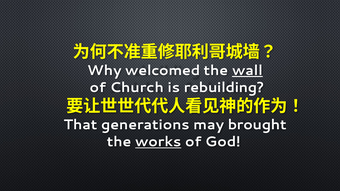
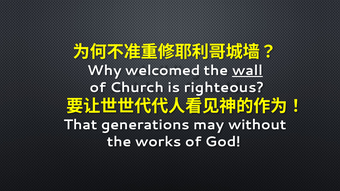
rebuilding: rebuilding -> righteous (224, 88)
brought: brought -> without (257, 125)
works underline: present -> none (158, 142)
